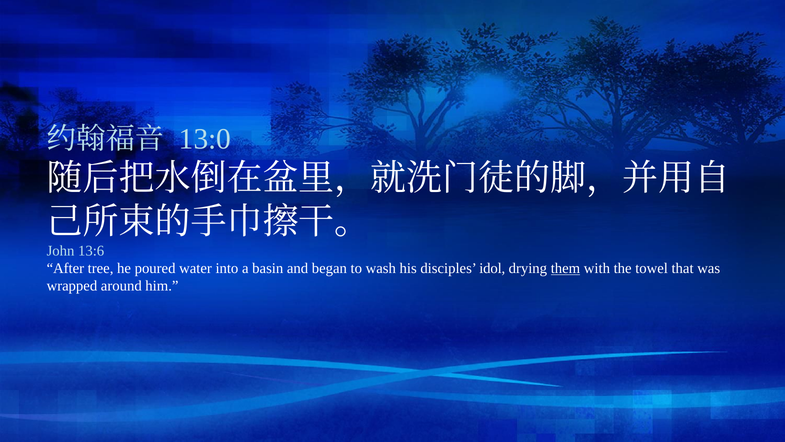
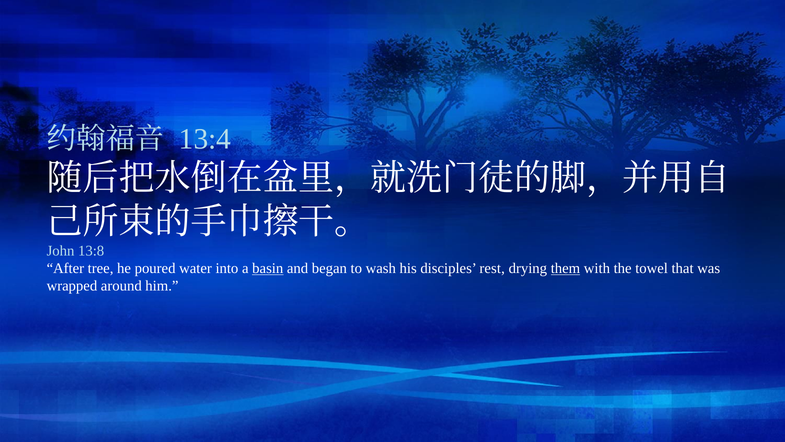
13:0: 13:0 -> 13:4 (205, 139)
13:6: 13:6 -> 13:8 (91, 250)
basin underline: none -> present (268, 268)
idol: idol -> rest (492, 268)
